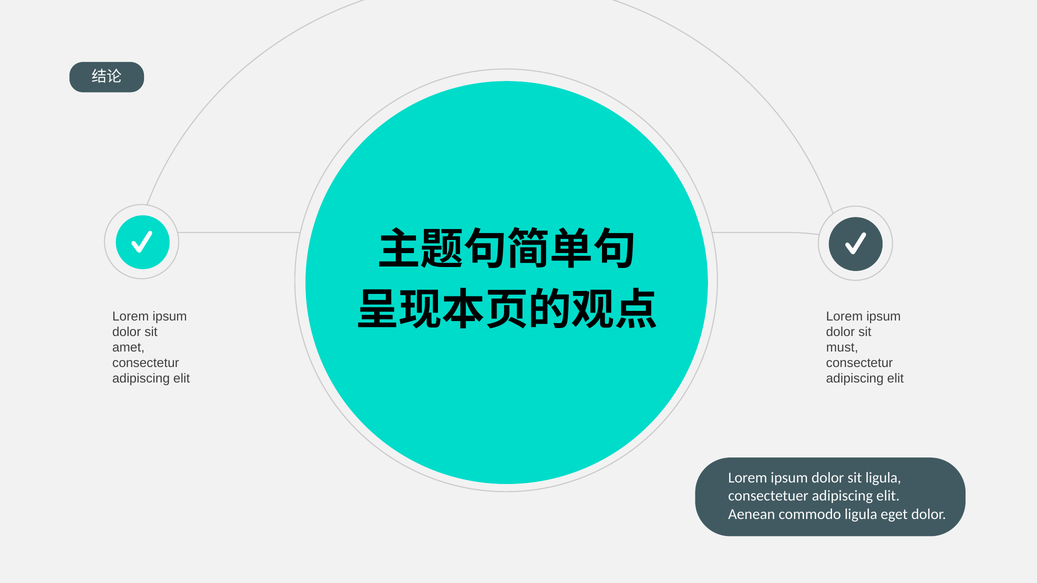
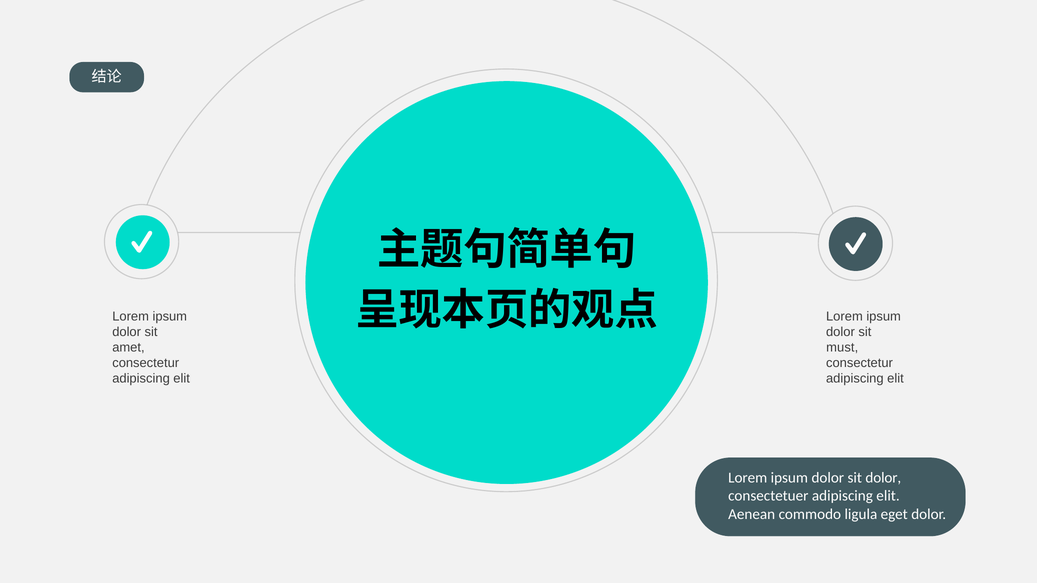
sit ligula: ligula -> dolor (883, 478)
